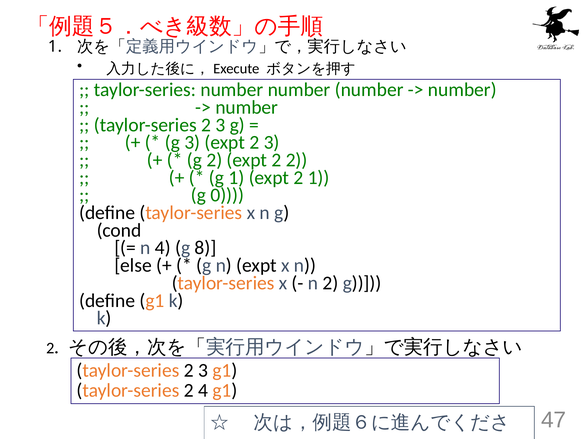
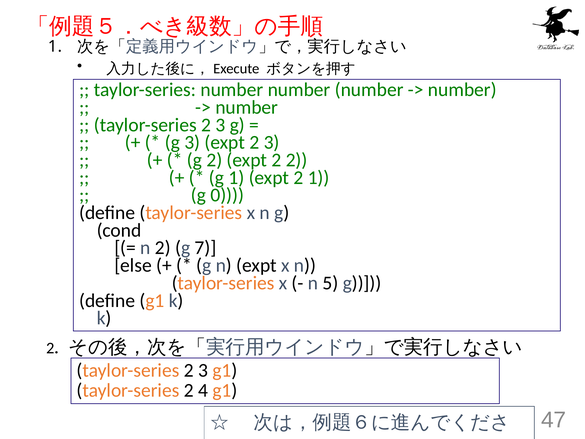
n 4: 4 -> 2 (163, 248)
8: 8 -> 7 (205, 248)
n 2: 2 -> 5 (330, 283)
